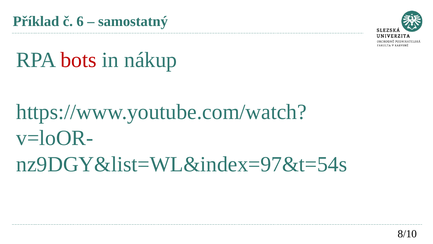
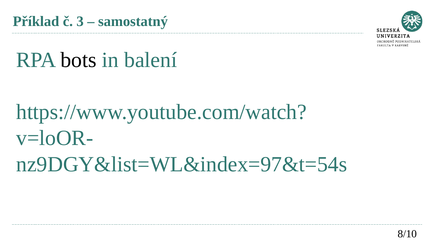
6: 6 -> 3 (80, 21)
bots colour: red -> black (79, 60)
nákup: nákup -> balení (151, 60)
